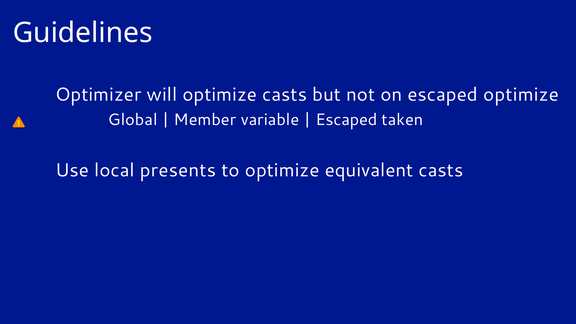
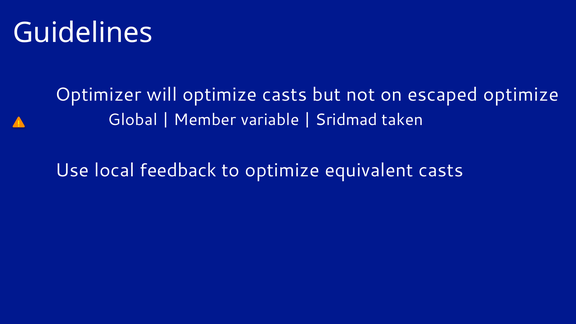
Escaped: Escaped -> Sridmad (346, 120)
presents: presents -> feedback (178, 170)
